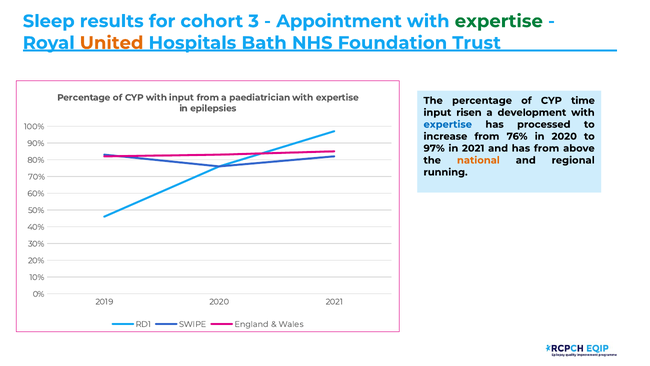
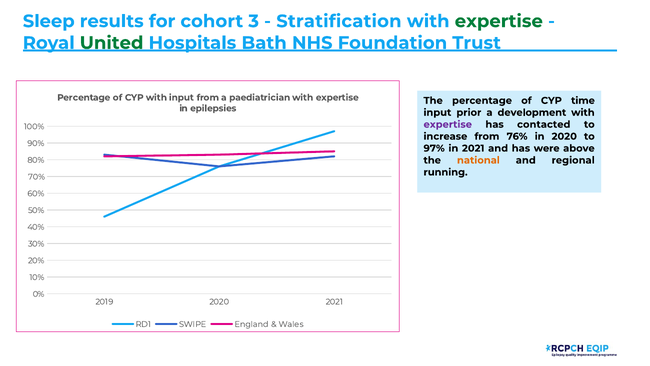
Appointment: Appointment -> Stratification (339, 21)
United colour: orange -> green (112, 43)
risen: risen -> prior (469, 112)
expertise colour: blue -> purple (448, 124)
processed: processed -> contacted (544, 124)
has from: from -> were (547, 148)
